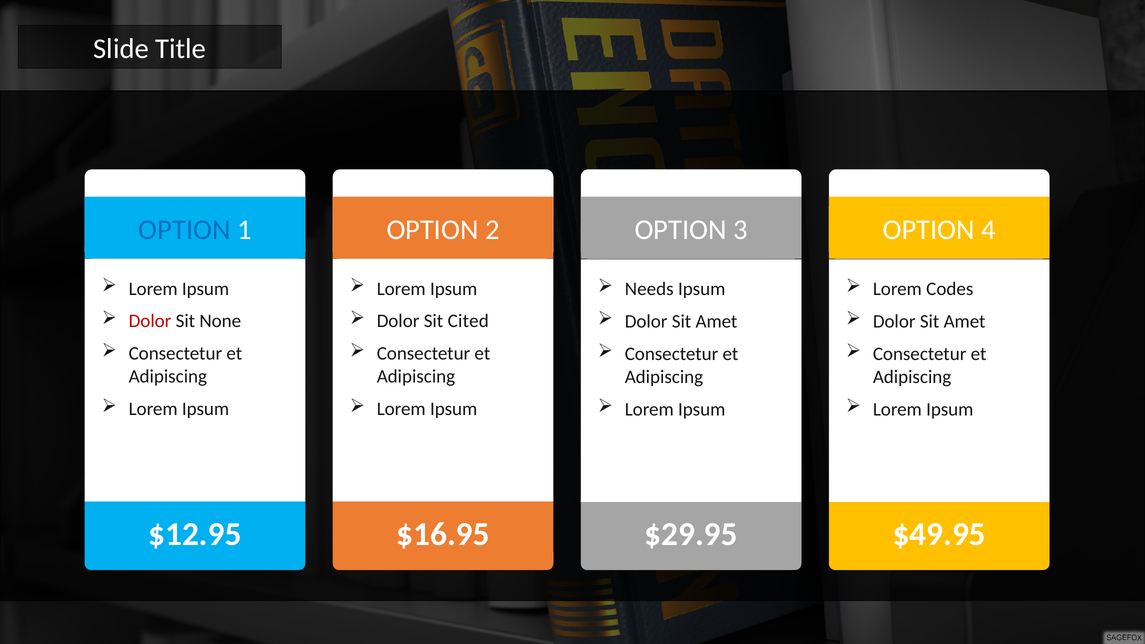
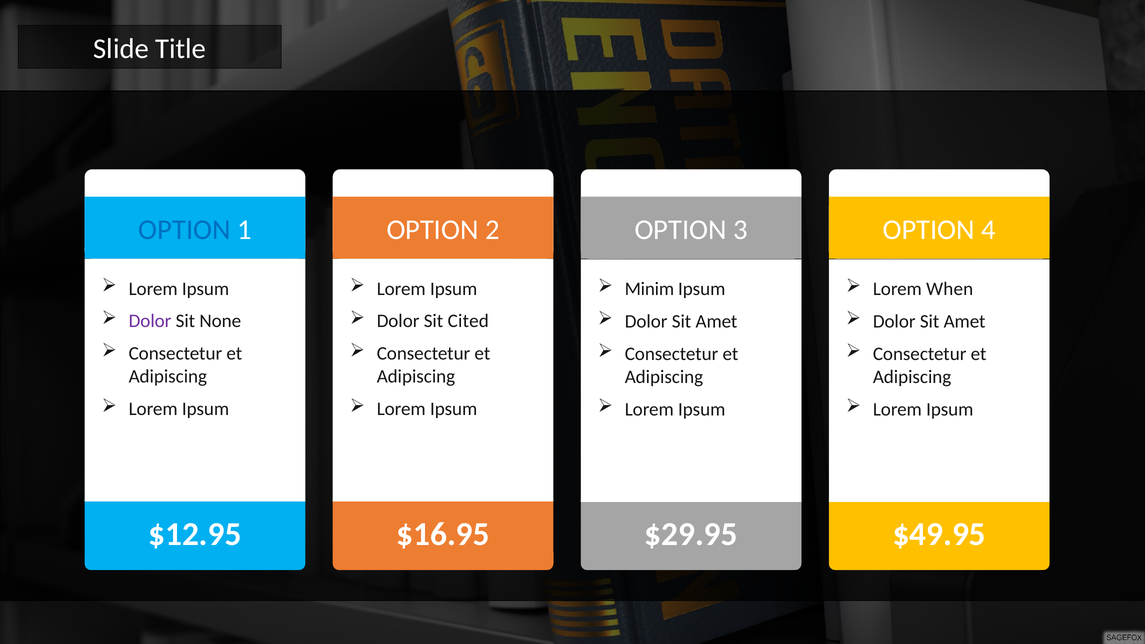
Needs: Needs -> Minim (649, 289)
Codes: Codes -> When (950, 289)
Dolor colour: red -> purple (150, 321)
